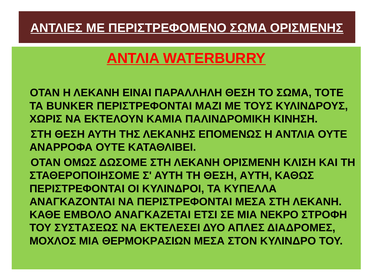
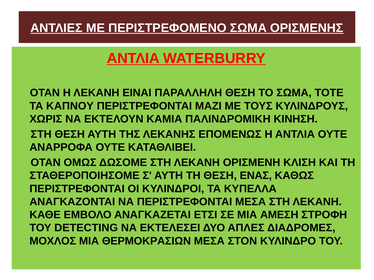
BUNKER: BUNKER -> ΚΑΠΝΟΥ (70, 106)
ΤΗ ΘΕΣΗ ΑΥΤΗ: ΑΥΤΗ -> ΕΝΑΣ (256, 176)
ΝΕΚΡΟ: ΝΕΚΡΟ -> ΑΜΕΣΗ (279, 215)
ΣΥΣΤΑΣΕΩΣ: ΣΥΣΤΑΣΕΩΣ -> DETECTING (86, 228)
